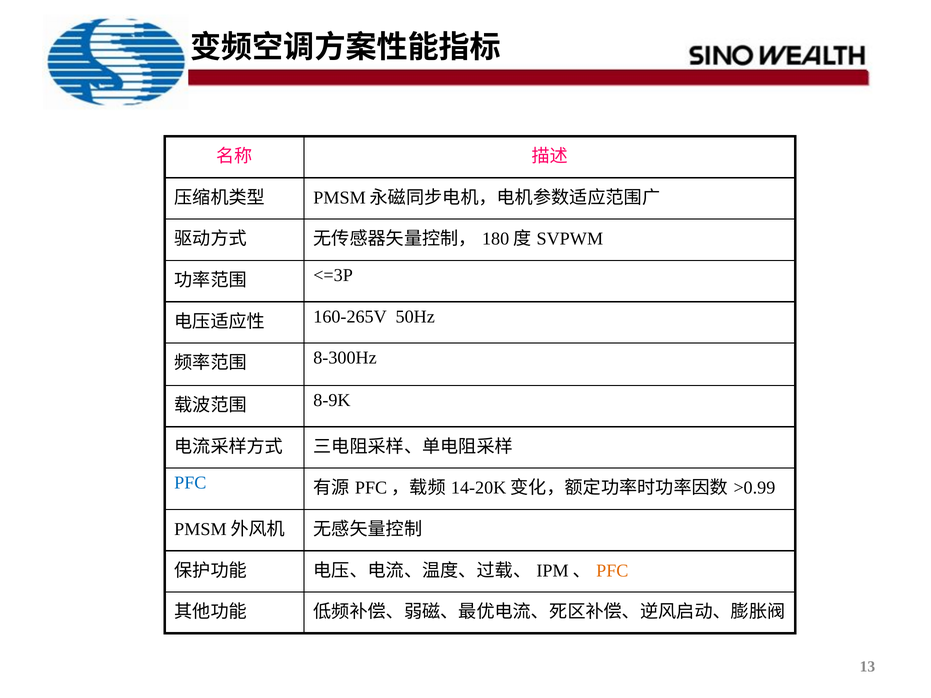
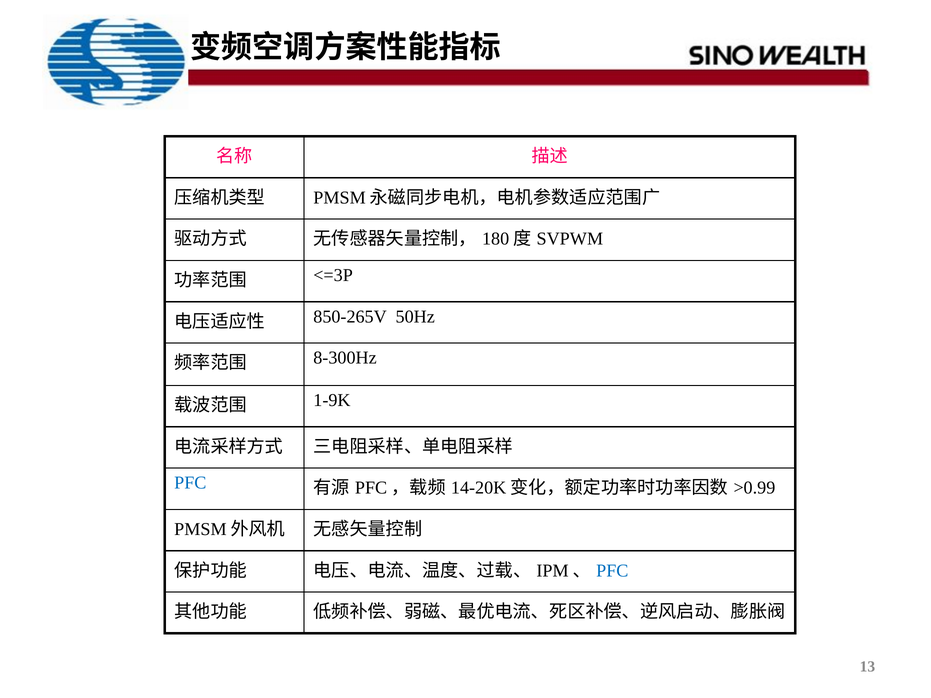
160-265V: 160-265V -> 850-265V (350, 317)
8-9K: 8-9K -> 1-9K (332, 400)
PFC colour: orange -> blue (612, 571)
